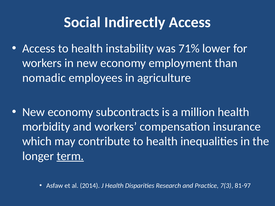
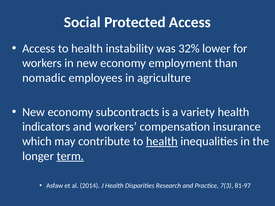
Indirectly: Indirectly -> Protected (135, 22)
71%: 71% -> 32% (189, 49)
million: million -> variety (198, 112)
morbidity: morbidity -> indicators (46, 127)
health underline: none -> present (162, 142)
